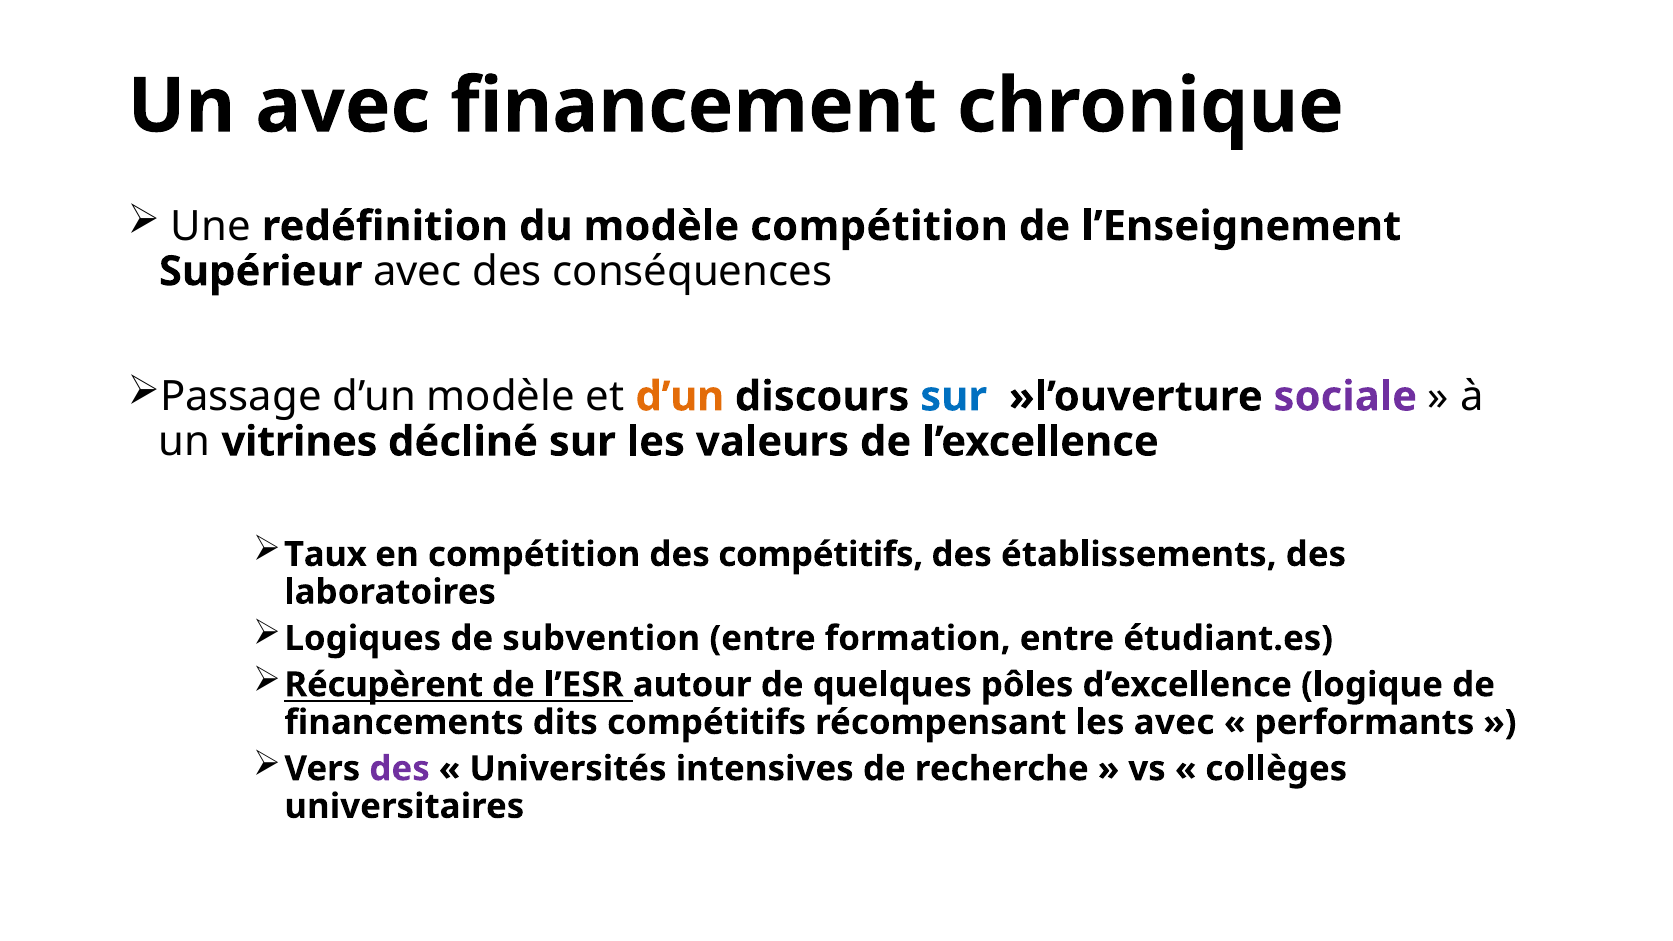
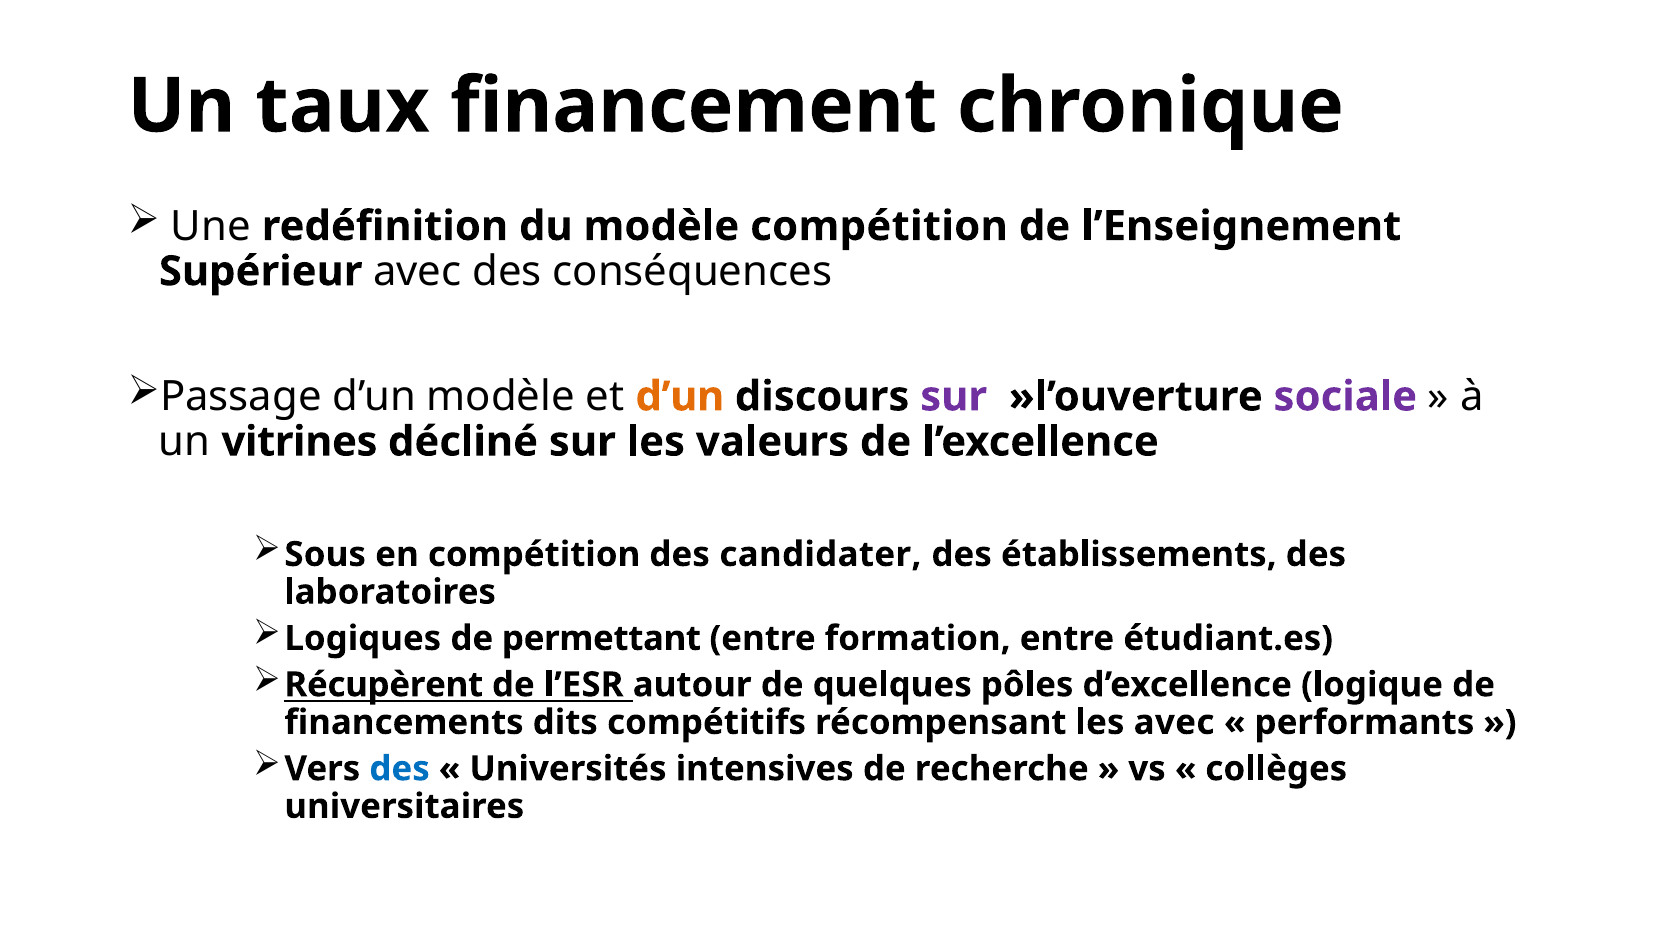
Un avec: avec -> taux (342, 106)
sur colour: blue -> purple (954, 397)
Taux: Taux -> Sous (325, 555)
des compétitifs: compétitifs -> candidater (820, 555)
subvention: subvention -> permettant (601, 638)
des colour: purple -> blue (400, 769)
